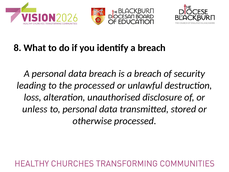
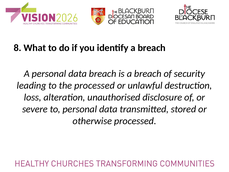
unless: unless -> severe (35, 109)
